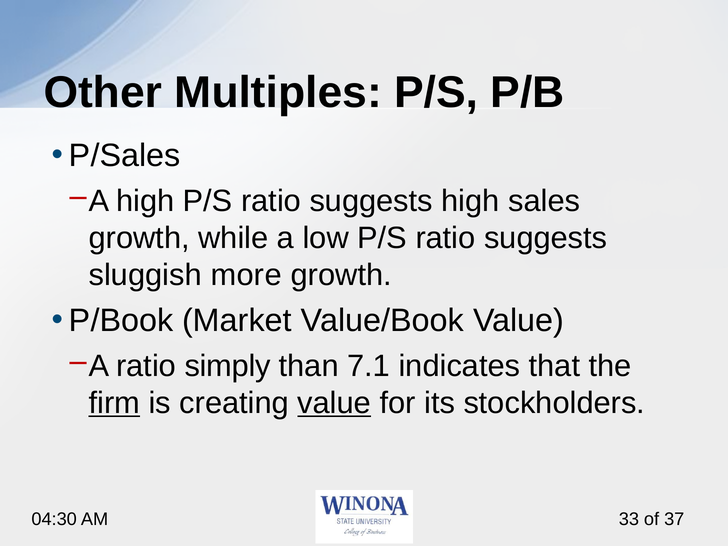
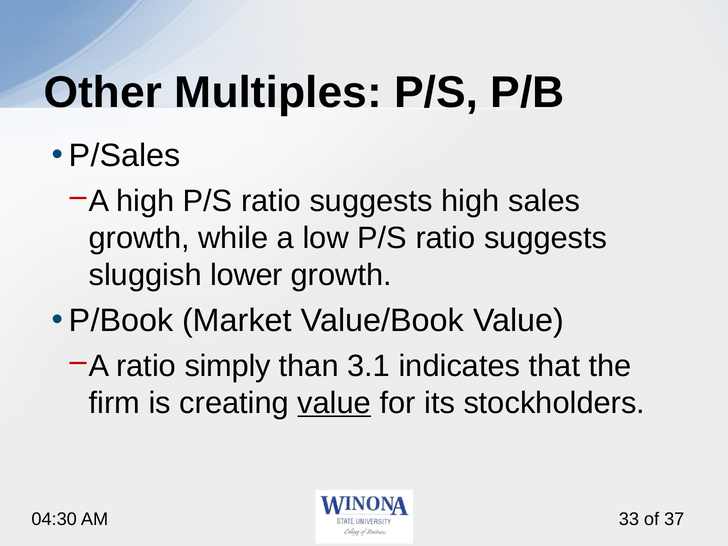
more: more -> lower (246, 275)
7.1: 7.1 -> 3.1 (369, 366)
firm underline: present -> none (114, 403)
